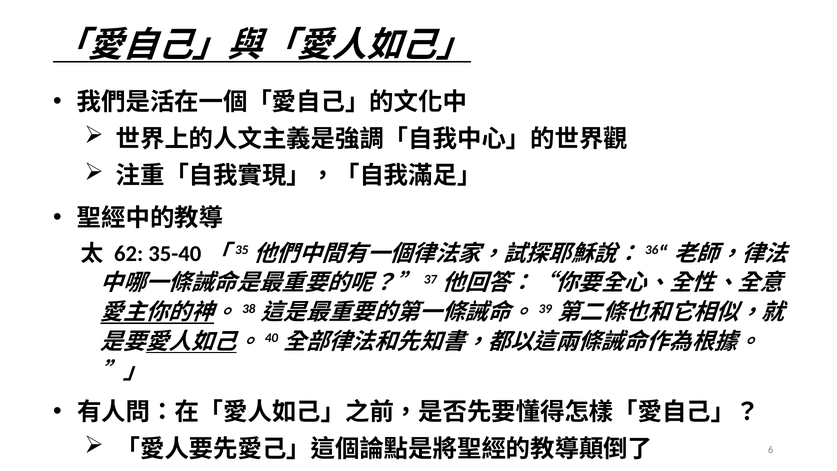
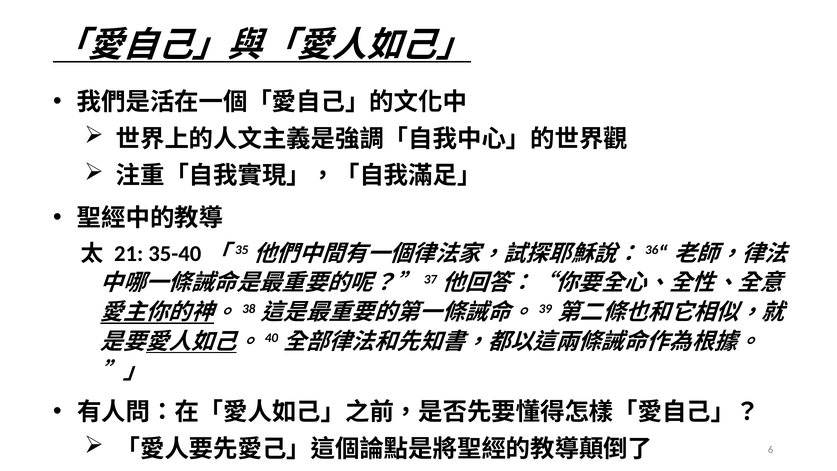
62: 62 -> 21 (129, 254)
